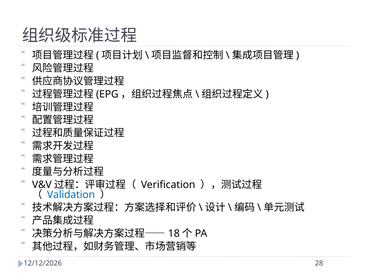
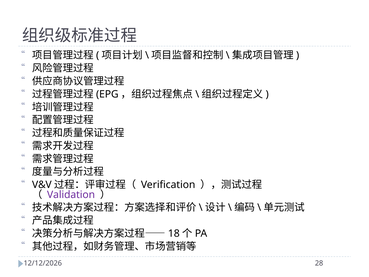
Validation colour: blue -> purple (71, 194)
